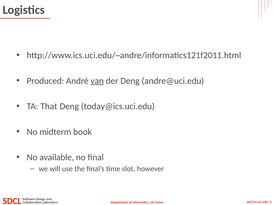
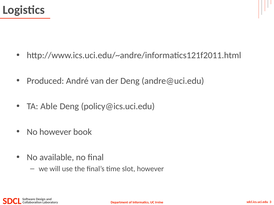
van underline: present -> none (97, 81)
That: That -> Able (49, 107)
today@ics.uci.edu: today@ics.uci.edu -> policy@ics.uci.edu (118, 107)
No midterm: midterm -> however (55, 132)
